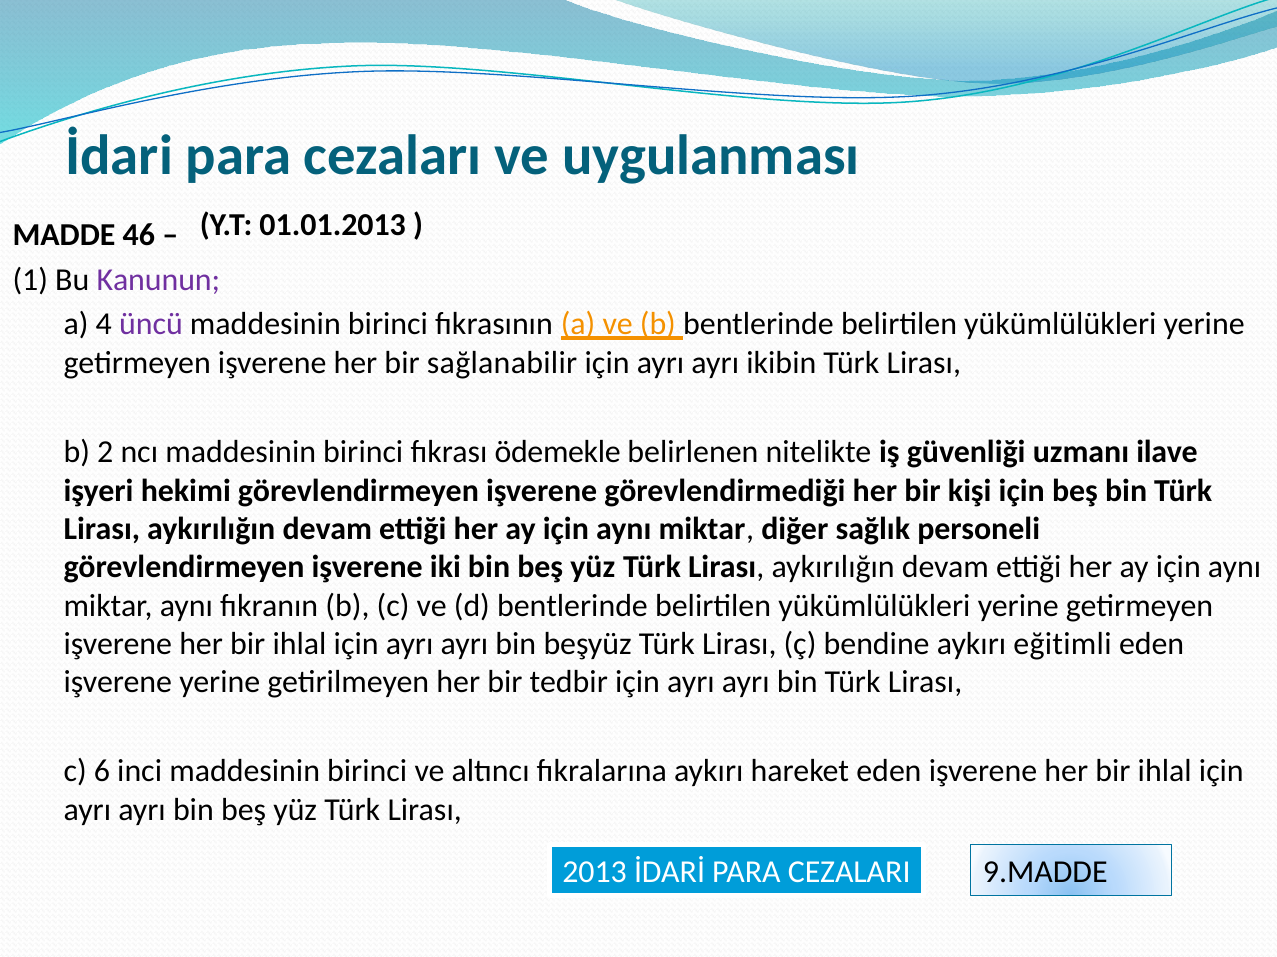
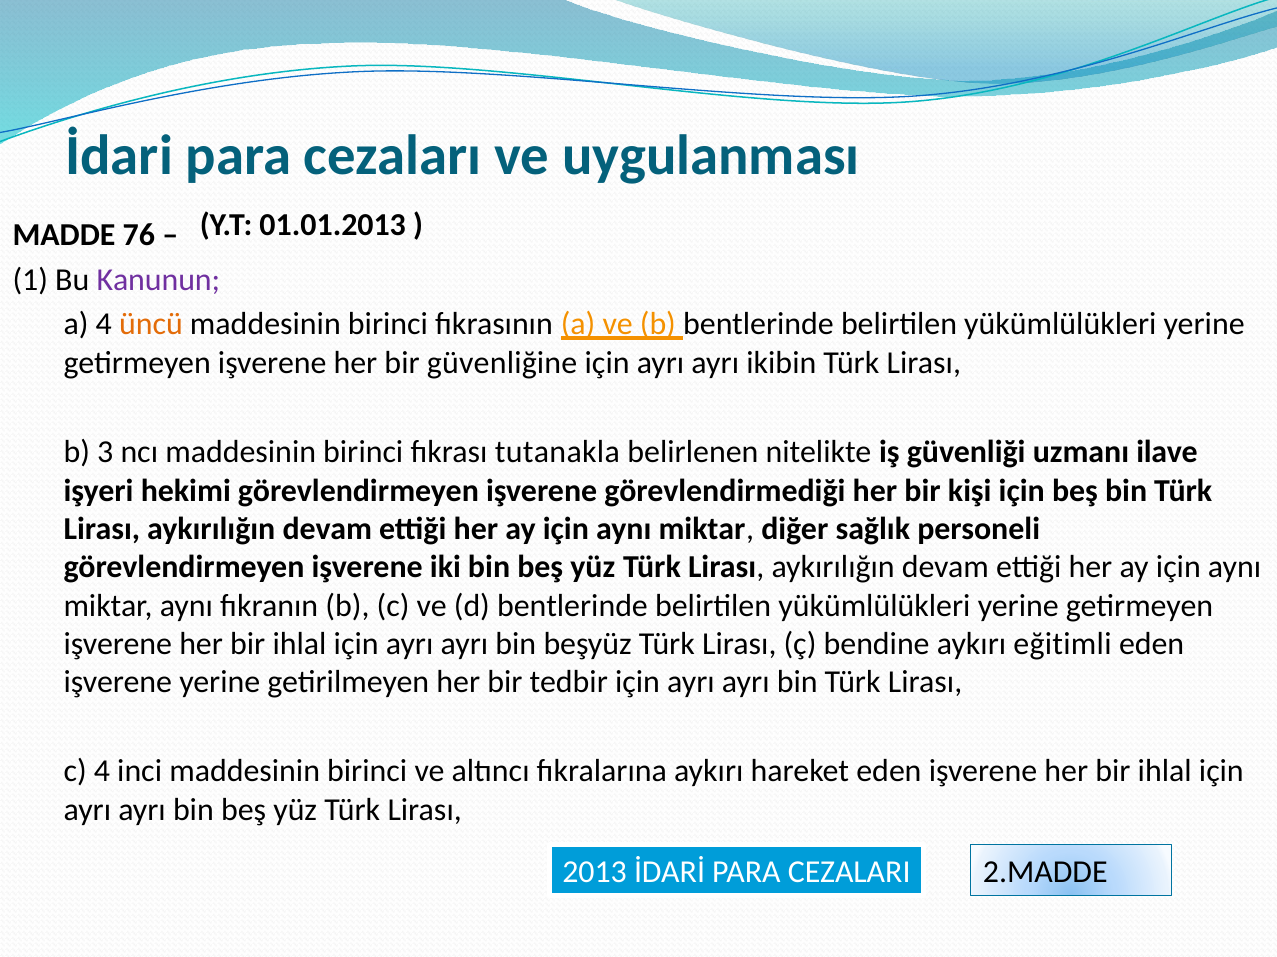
46: 46 -> 76 (139, 235)
üncü colour: purple -> orange (151, 324)
sağlanabilir: sağlanabilir -> güvenliğine (502, 363)
2: 2 -> 3 (105, 453)
ödemekle: ödemekle -> tutanakla (557, 453)
c 6: 6 -> 4 (102, 772)
9.MADDE: 9.MADDE -> 2.MADDE (1045, 873)
